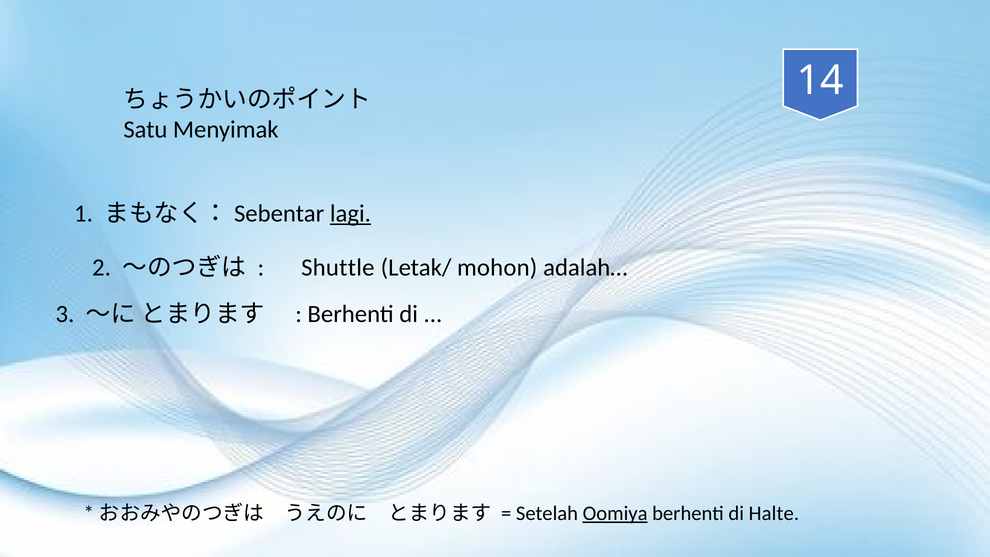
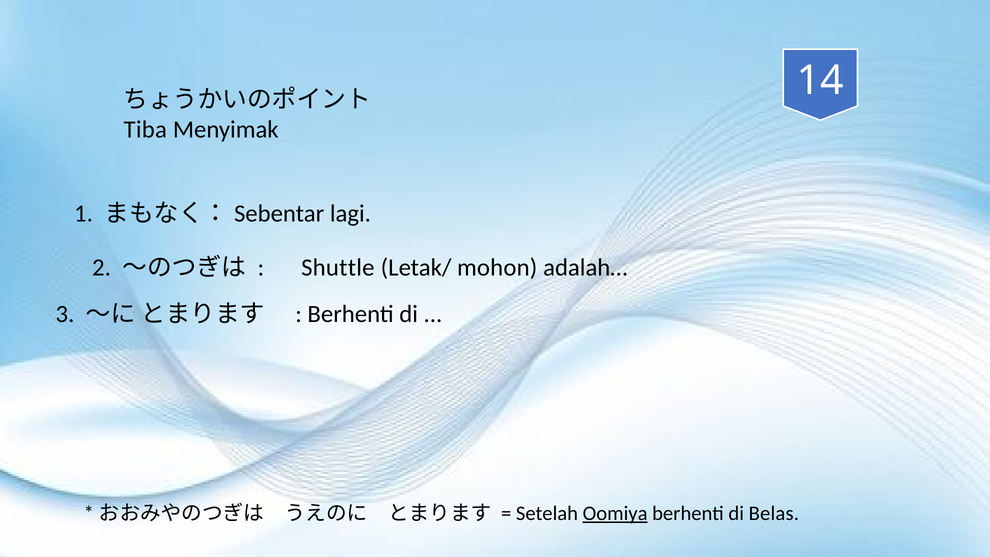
Satu: Satu -> Tiba (145, 129)
lagi underline: present -> none (350, 214)
Halte: Halte -> Belas (774, 513)
